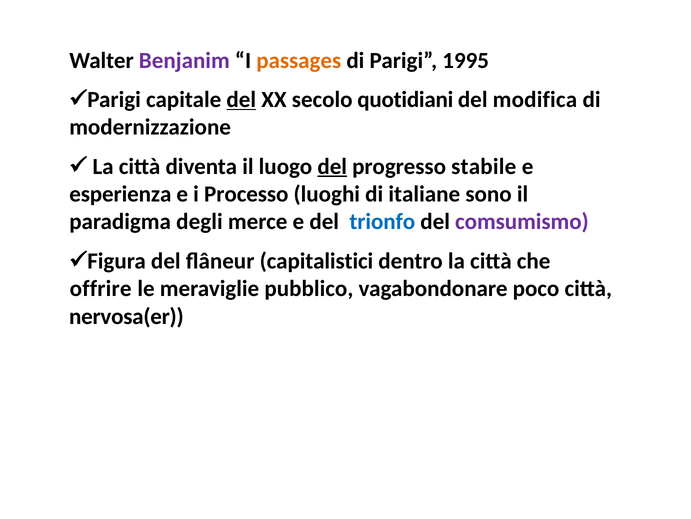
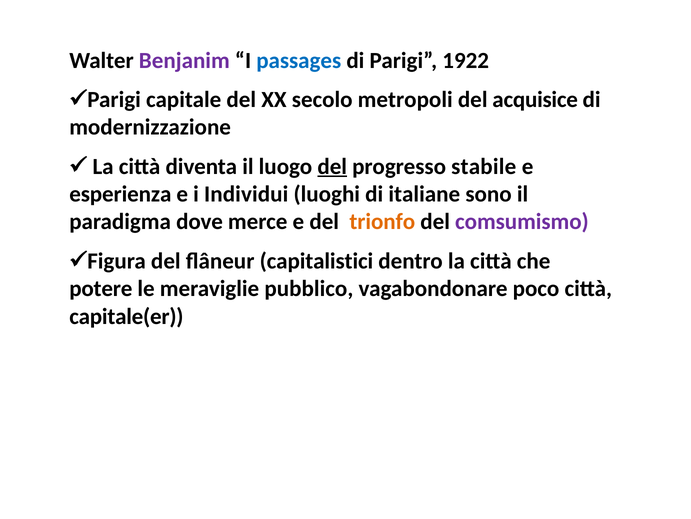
passages colour: orange -> blue (299, 60)
1995: 1995 -> 1922 (466, 60)
del underline: present -> none (241, 99)
quotidiani: quotidiani -> metropoli (405, 99)
modifica: modifica -> acquisice (535, 99)
Processo: Processo -> Individui (246, 194)
degli: degli -> dove (200, 222)
trionfo colour: blue -> orange (382, 222)
offrire: offrire -> potere (101, 288)
nervosa(er: nervosa(er -> capitale(er (126, 316)
